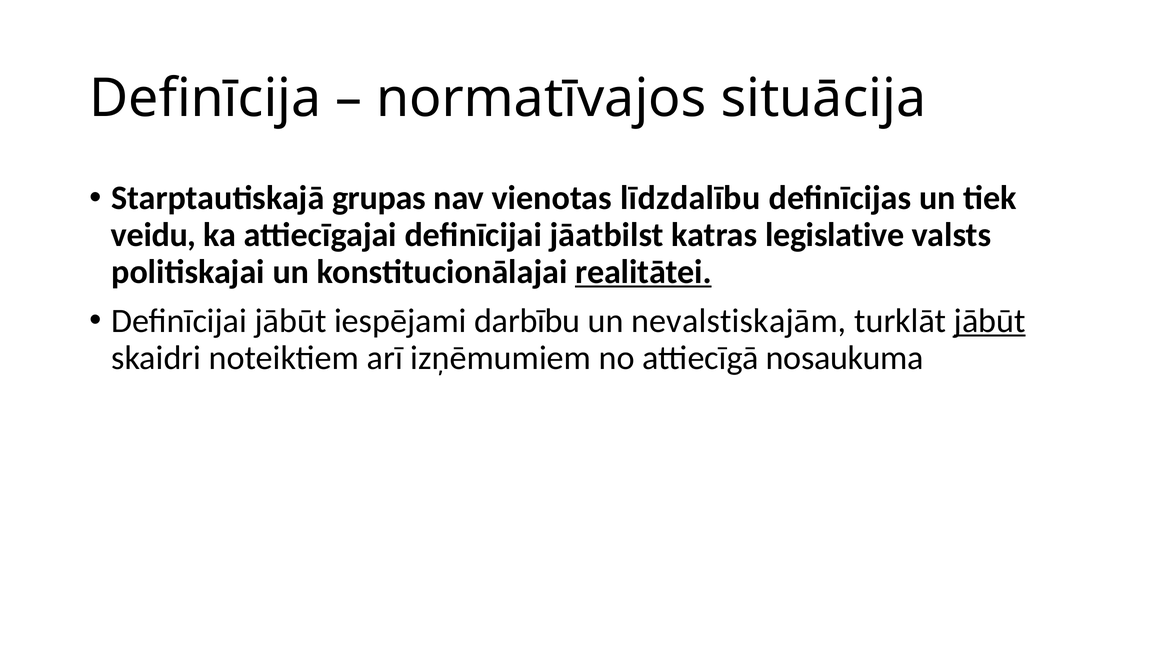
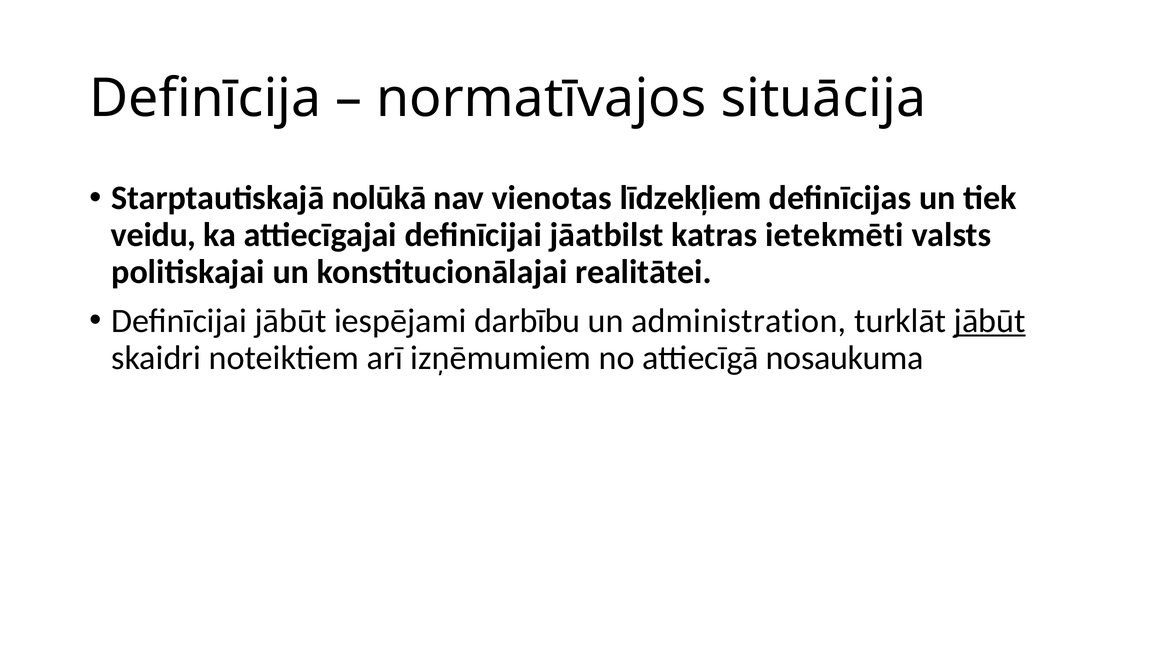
grupas: grupas -> nolūkā (379, 198)
līdzdalību: līdzdalību -> līdzekļiem (691, 198)
legislative: legislative -> ietekmēti (834, 235)
realitātei underline: present -> none (644, 272)
nevalstiskajām: nevalstiskajām -> administration (739, 321)
